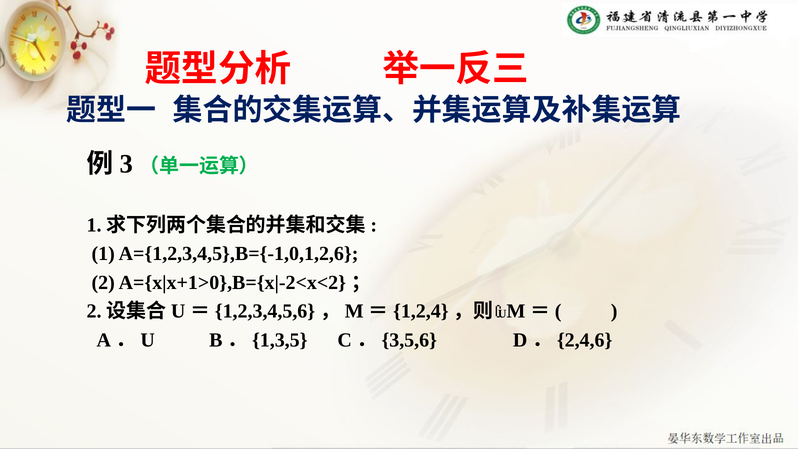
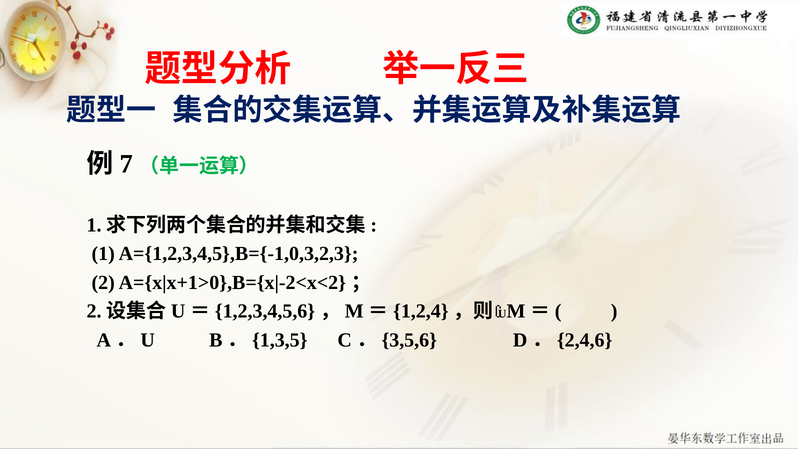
3: 3 -> 7 (126, 164)
A={1,2,3,4,5},B={-1,0,1,2,6: A={1,2,3,4,5},B={-1,0,1,2,6 -> A={1,2,3,4,5},B={-1,0,3,2,3 (239, 254)
